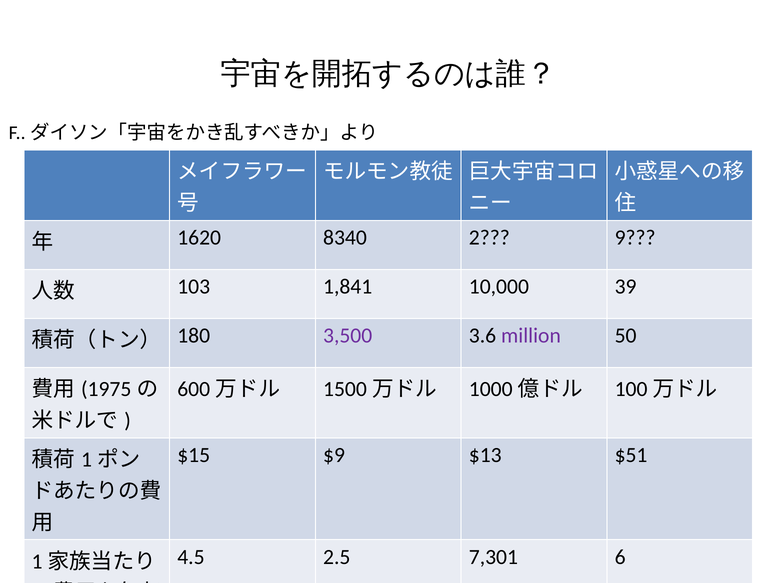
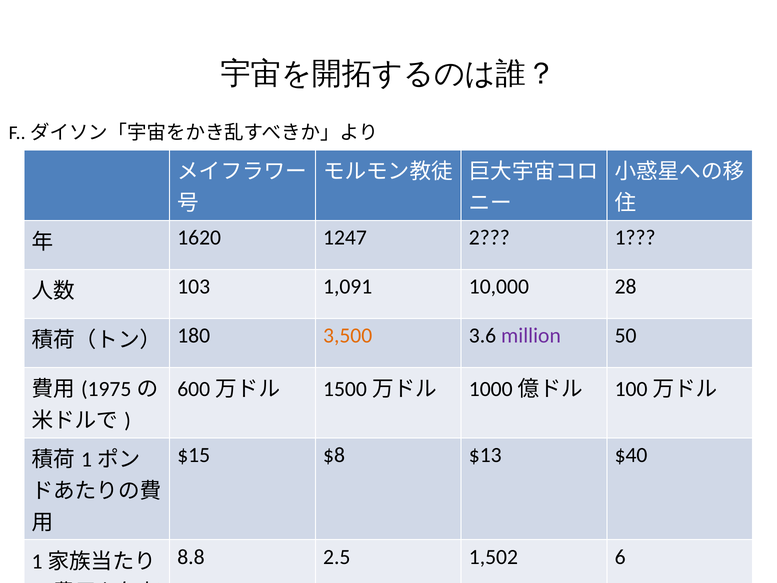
8340: 8340 -> 1247 (345, 238)
9: 9 -> 1 (635, 238)
1,841: 1,841 -> 1,091 (348, 287)
39: 39 -> 28 (626, 287)
3,500 colour: purple -> orange (348, 336)
$9: $9 -> $8 (334, 455)
$51: $51 -> $40 (631, 455)
4.5: 4.5 -> 8.8 (191, 557)
7,301: 7,301 -> 1,502 (493, 557)
